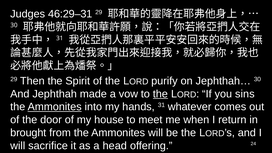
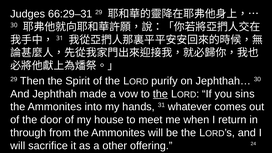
46:29–31: 46:29–31 -> 66:29–31 (70, 14)
Ammonites underline: present -> none (55, 107)
brought: brought -> through (28, 133)
head: head -> other (115, 146)
